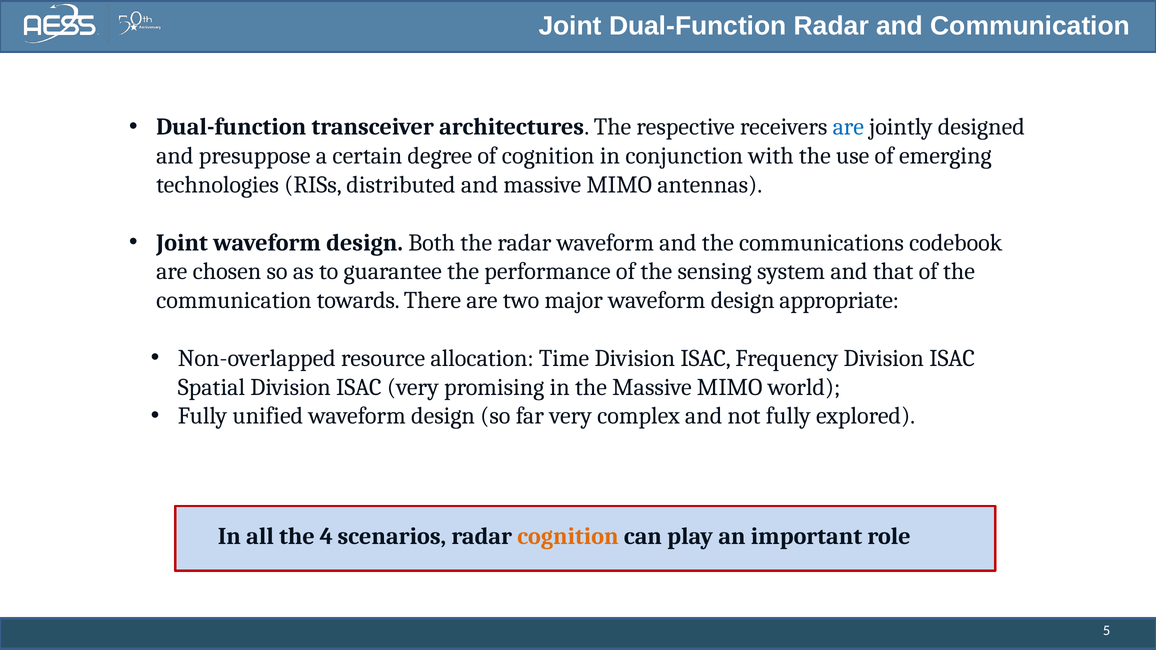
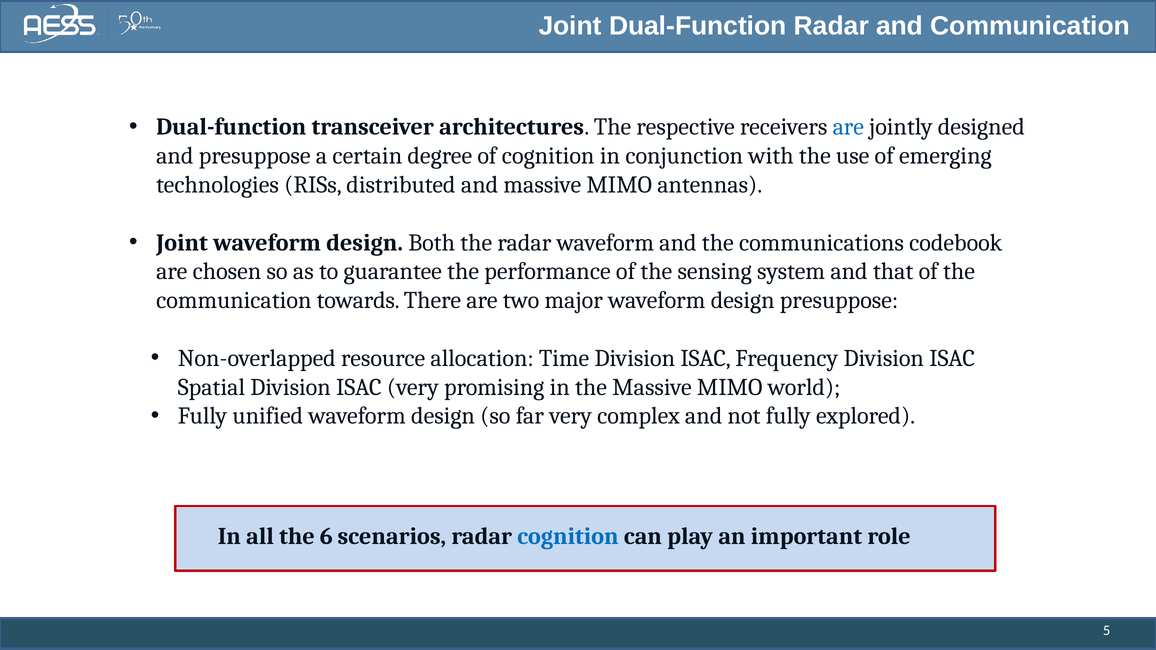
design appropriate: appropriate -> presuppose (839, 301)
4: 4 -> 6 (326, 537)
cognition colour: orange -> blue (568, 537)
